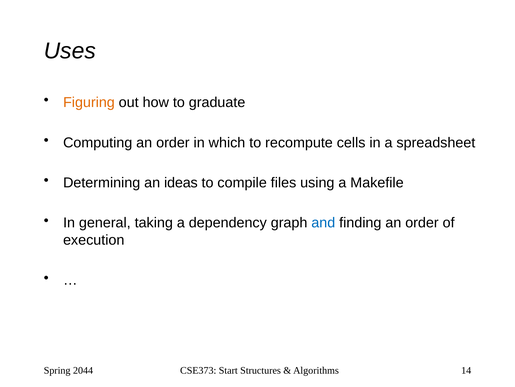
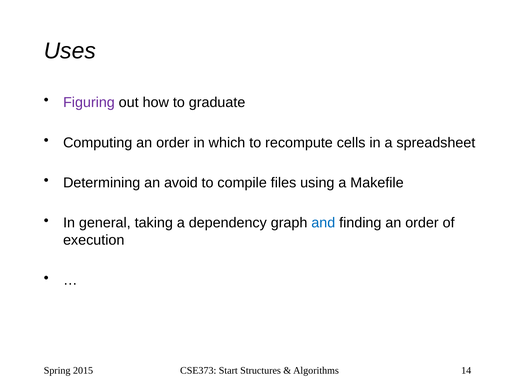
Figuring colour: orange -> purple (89, 102)
ideas: ideas -> avoid (181, 182)
2044: 2044 -> 2015 (83, 370)
